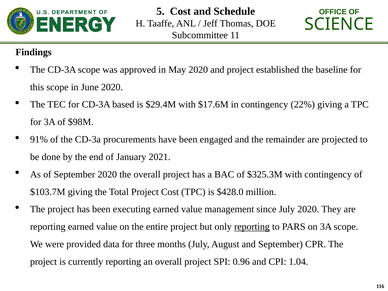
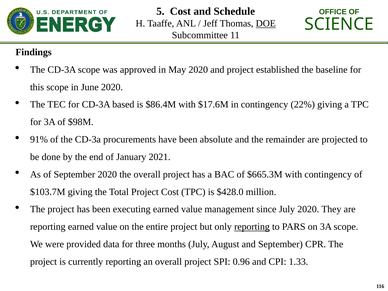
DOE underline: none -> present (266, 24)
$29.4M: $29.4M -> $86.4M (161, 105)
engaged: engaged -> absolute (216, 139)
$325.3M: $325.3M -> $665.3M (265, 174)
1.04: 1.04 -> 1.33 (298, 262)
